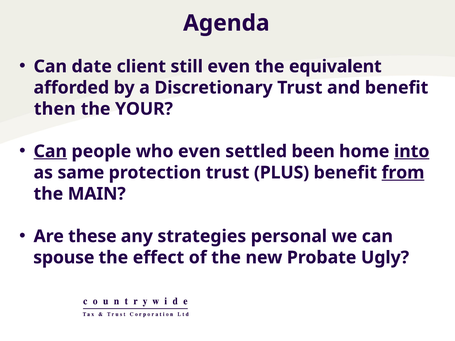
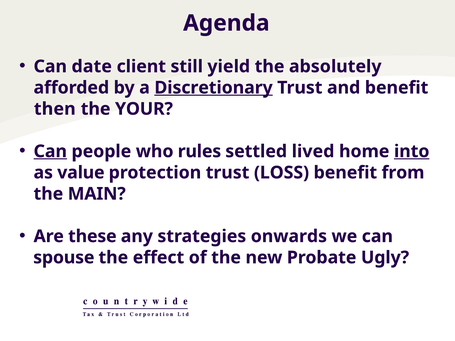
still even: even -> yield (229, 66)
equivalent: equivalent -> absolutely (335, 66)
Discretionary underline: none -> present (214, 88)
who even: even -> rules (199, 151)
been: been -> lived (313, 151)
same: same -> value (81, 173)
PLUS: PLUS -> LOSS (282, 173)
from underline: present -> none (403, 173)
personal: personal -> onwards (289, 236)
